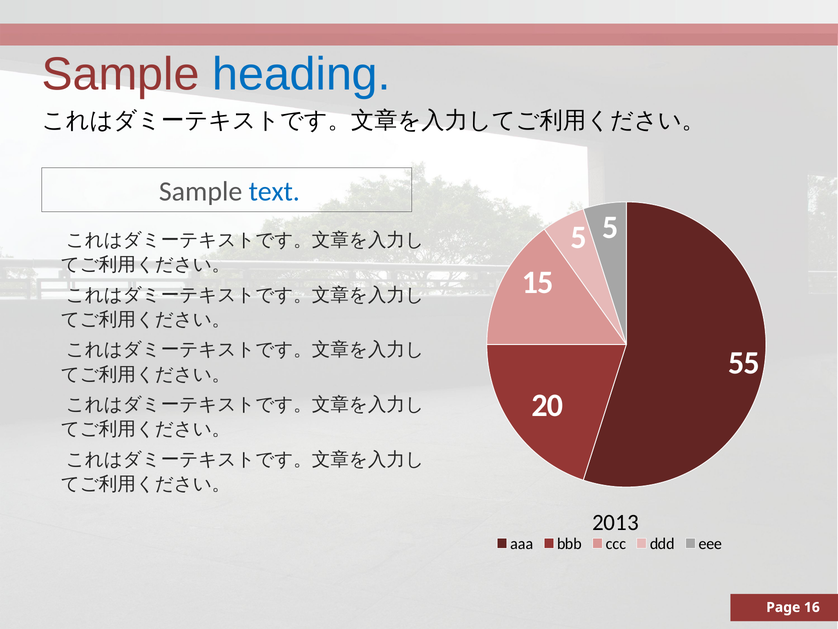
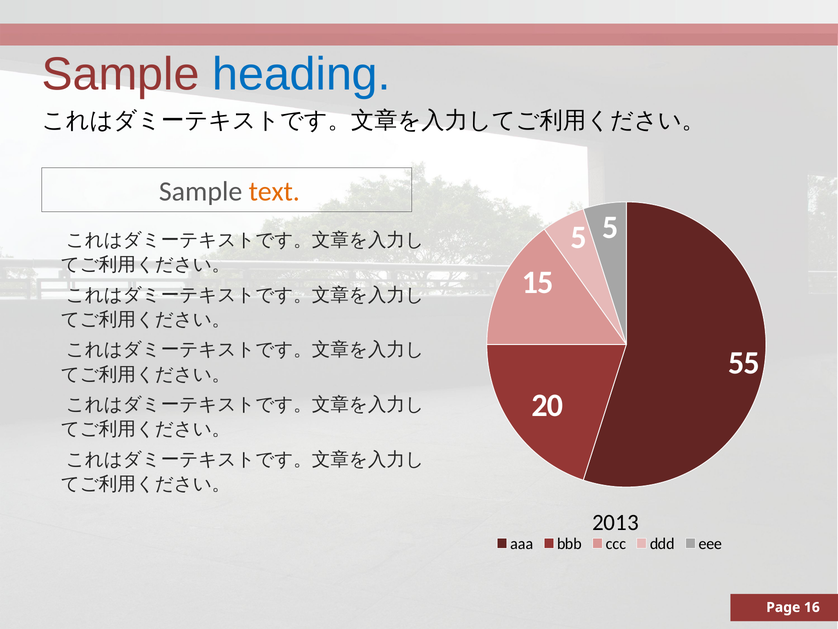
text colour: blue -> orange (274, 191)
